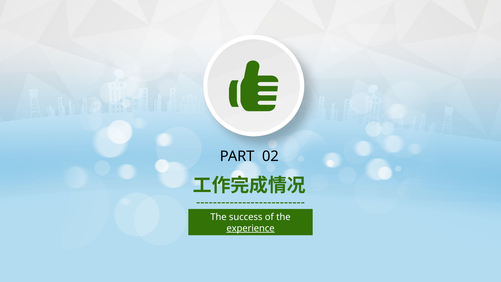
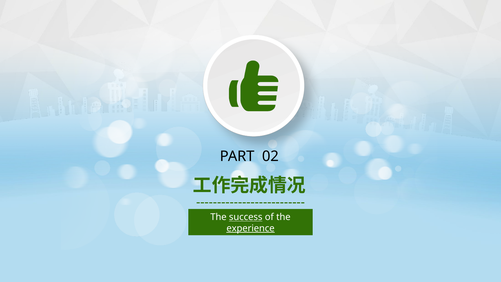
success underline: none -> present (246, 217)
